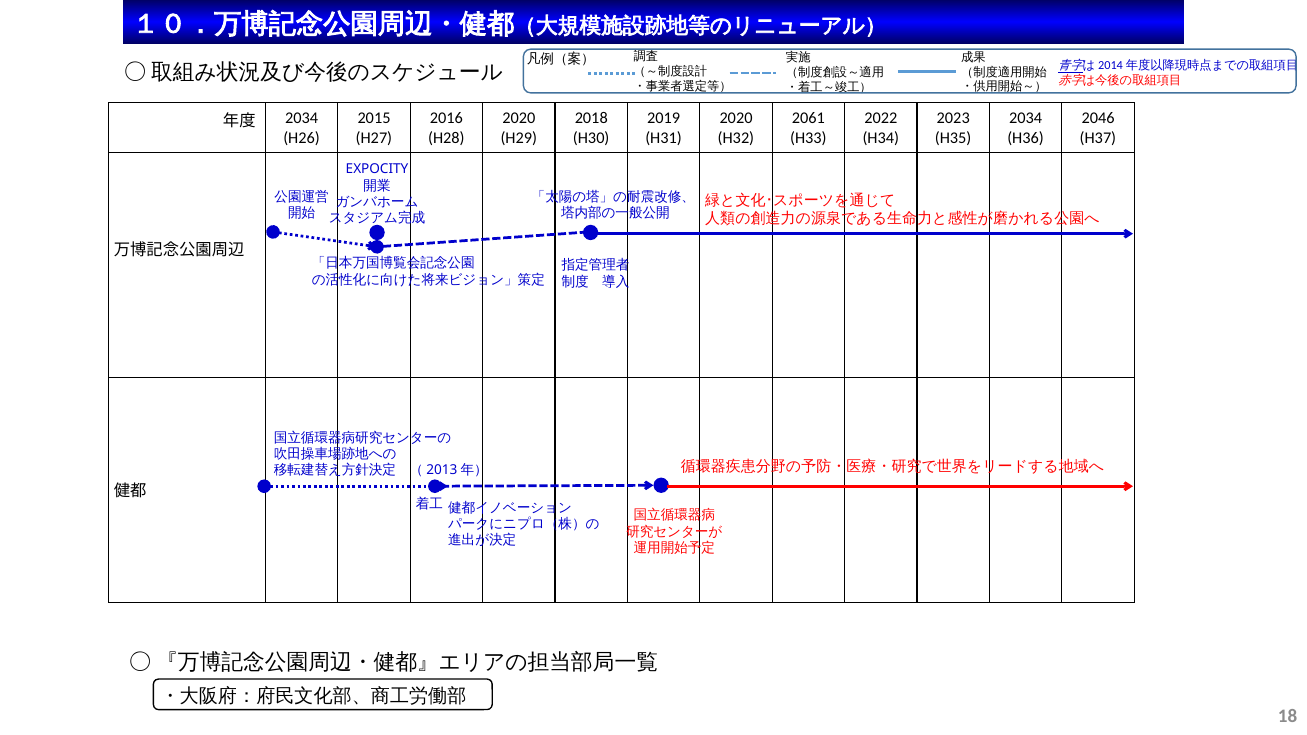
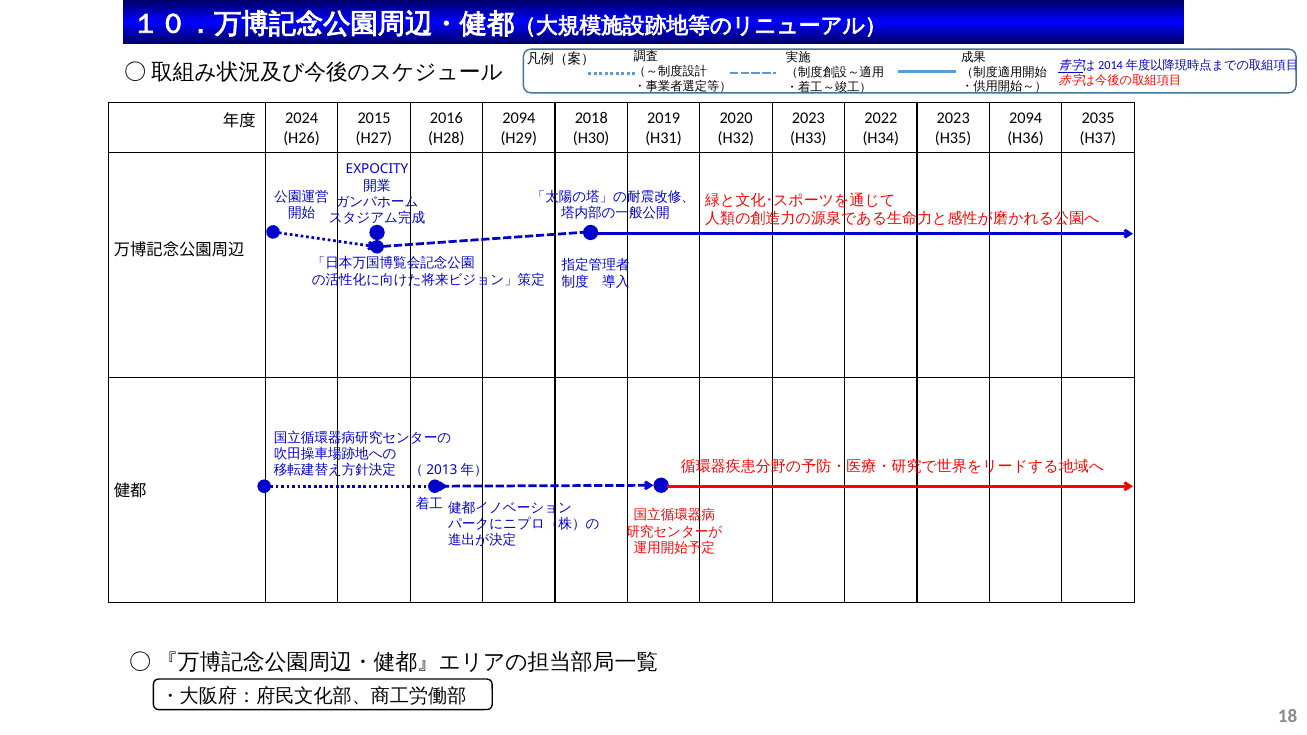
2020: 2020 -> 2094 (519, 118)
2061: 2061 -> 2023 (808, 118)
2034: 2034 -> 2094 (1026, 118)
2046: 2046 -> 2035 (1098, 118)
2034: 2034 -> 2024 (302, 118)
